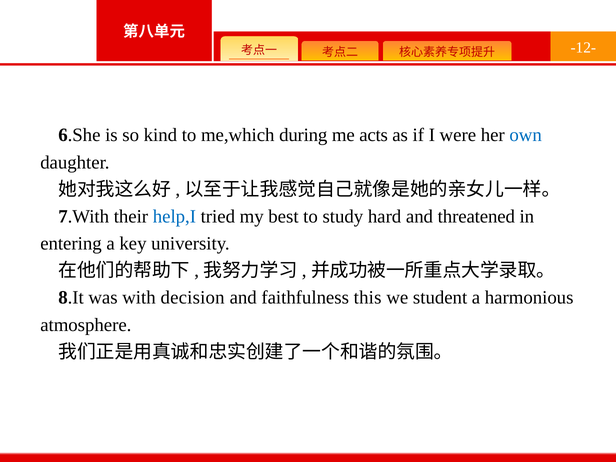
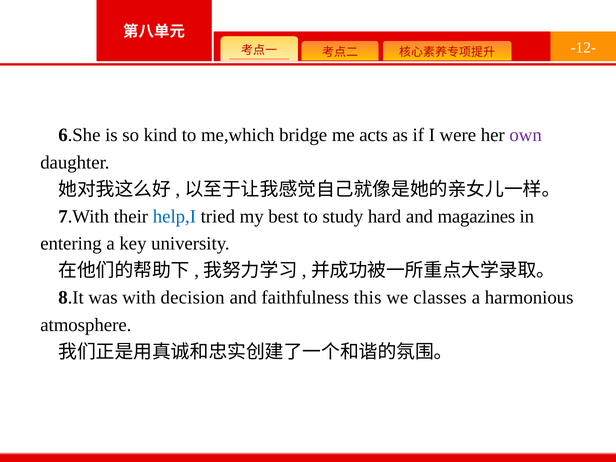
during: during -> bridge (303, 135)
own colour: blue -> purple (526, 135)
threatened: threatened -> magazines (476, 217)
student: student -> classes (440, 298)
